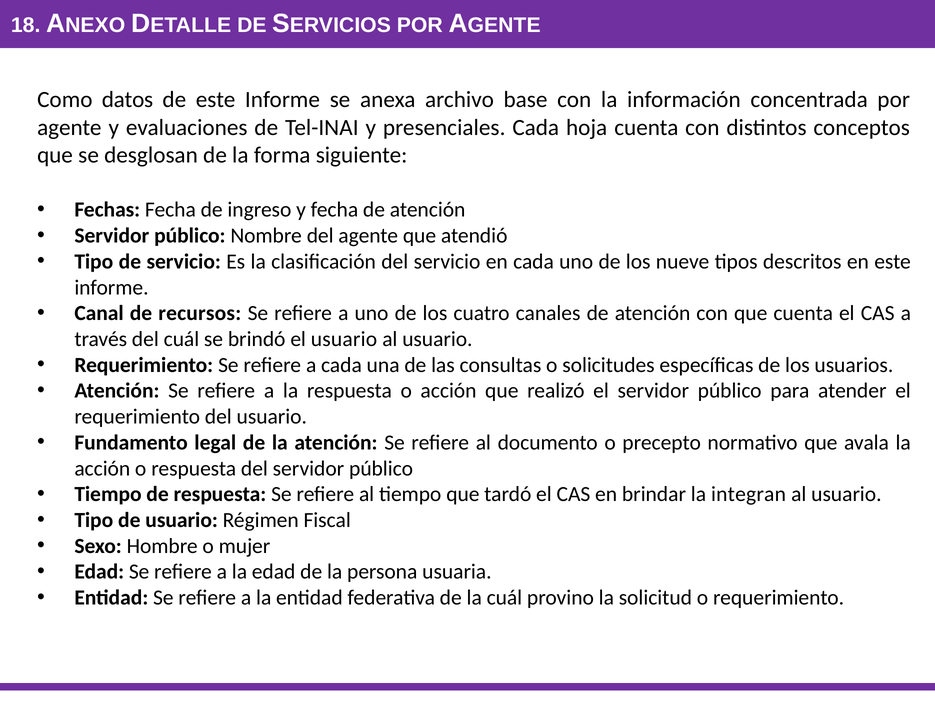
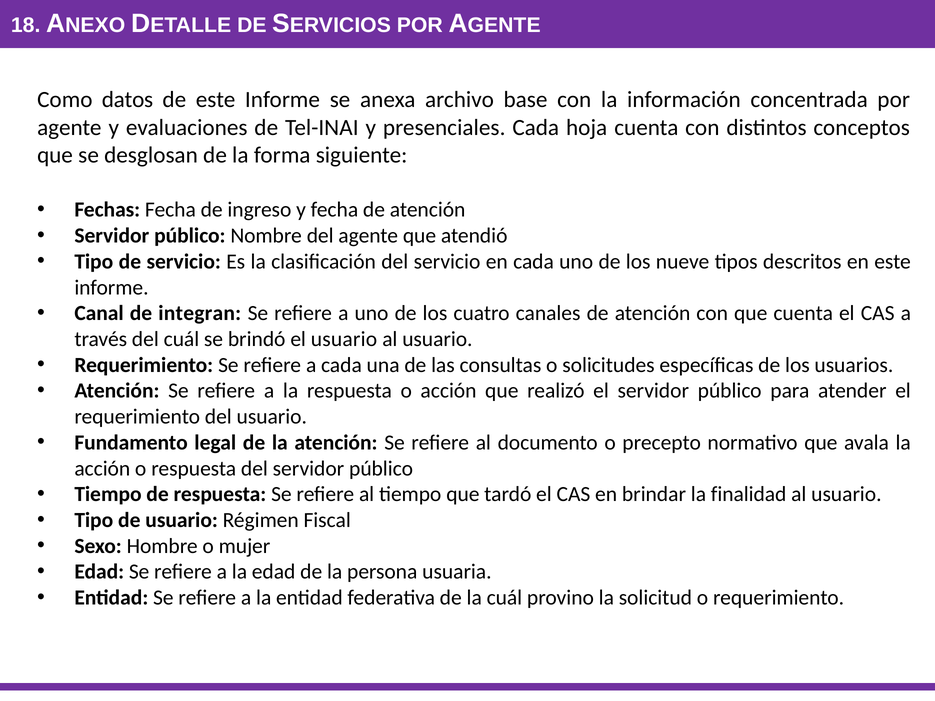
recursos: recursos -> integran (200, 313)
integran: integran -> finalidad (749, 494)
